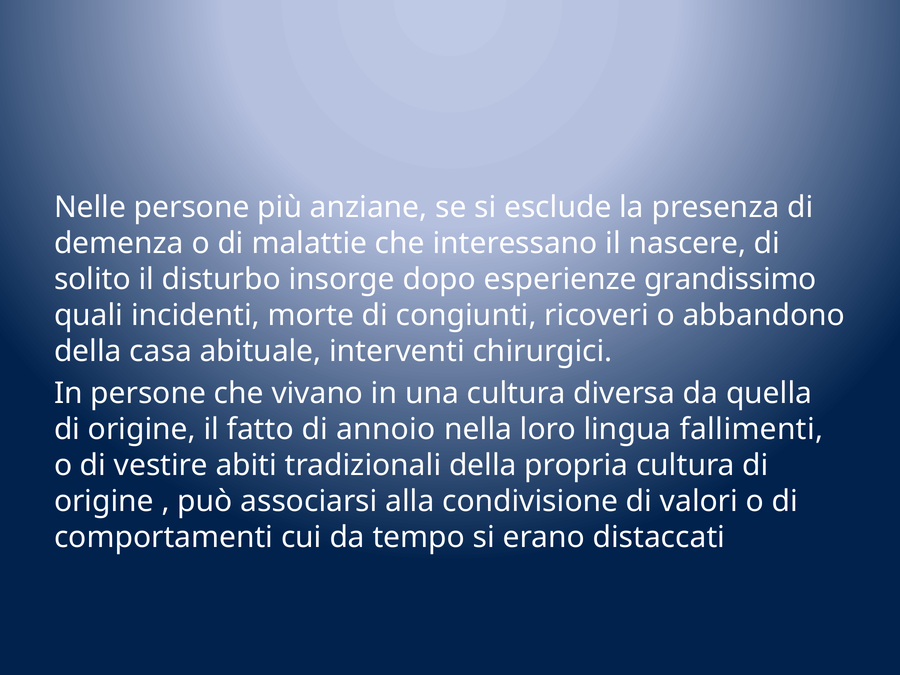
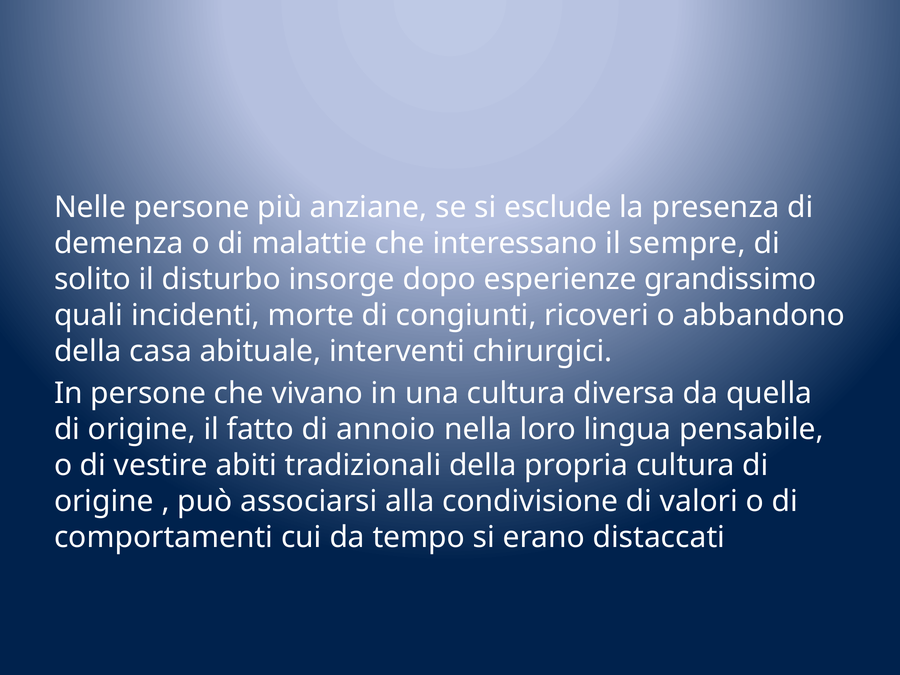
nascere: nascere -> sempre (687, 243)
fallimenti: fallimenti -> pensabile (752, 429)
